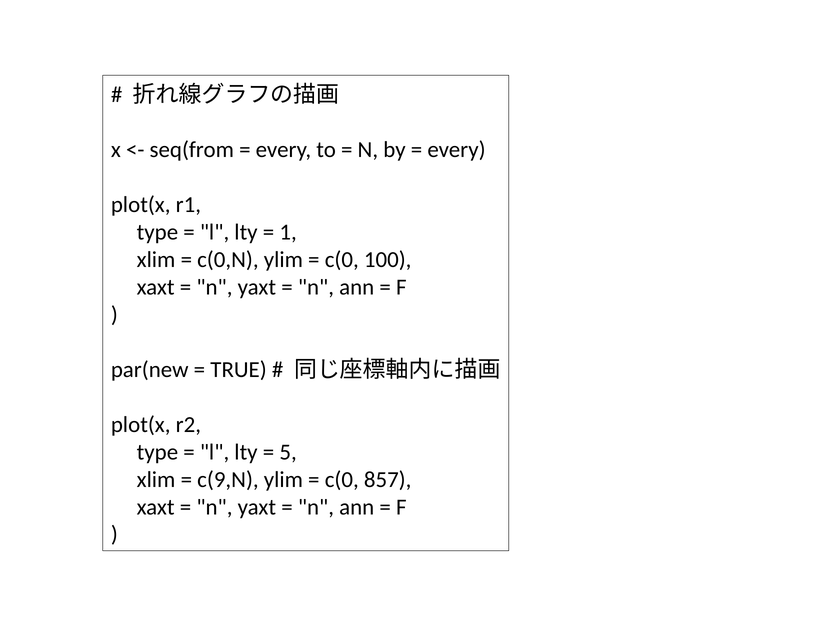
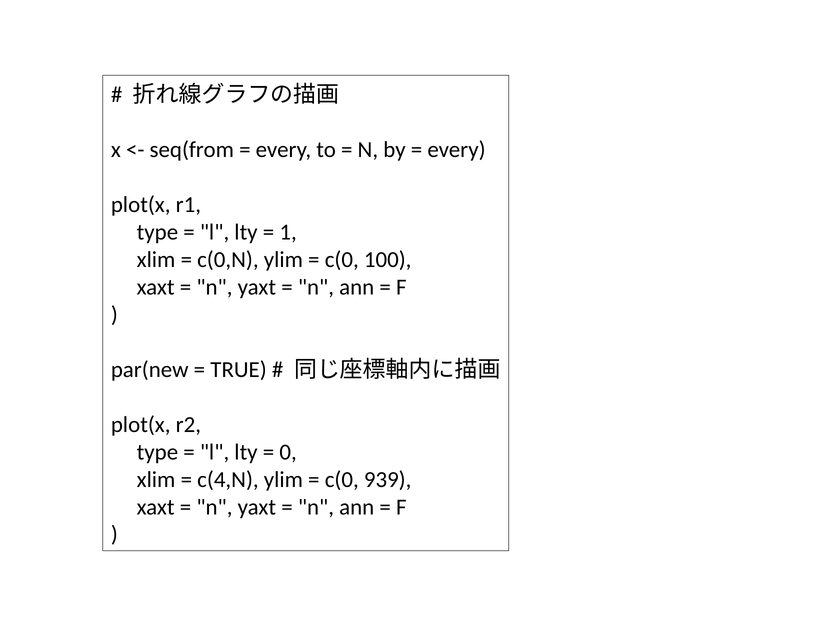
5: 5 -> 0 (288, 452)
c(9,N: c(9,N -> c(4,N (228, 479)
857: 857 -> 939 (388, 479)
